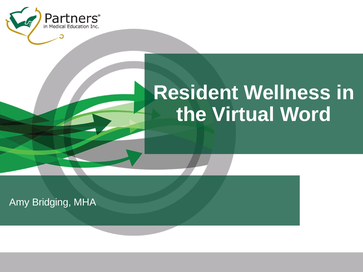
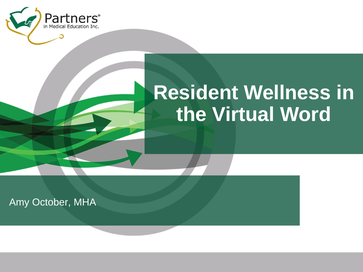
Bridging: Bridging -> October (52, 202)
